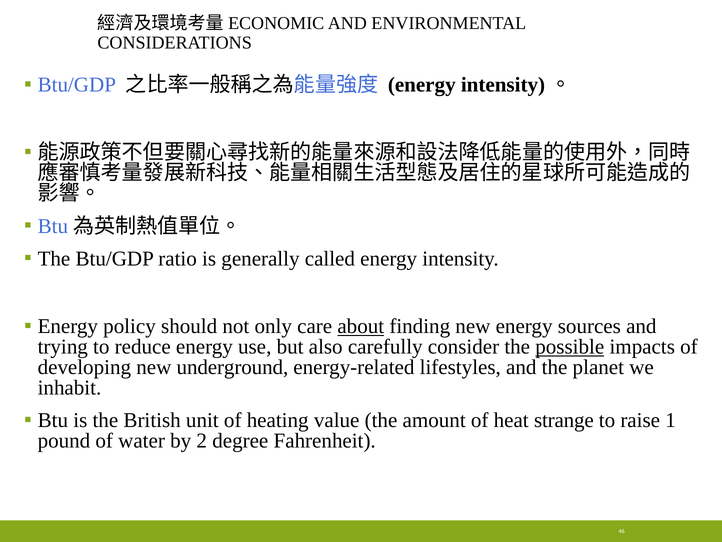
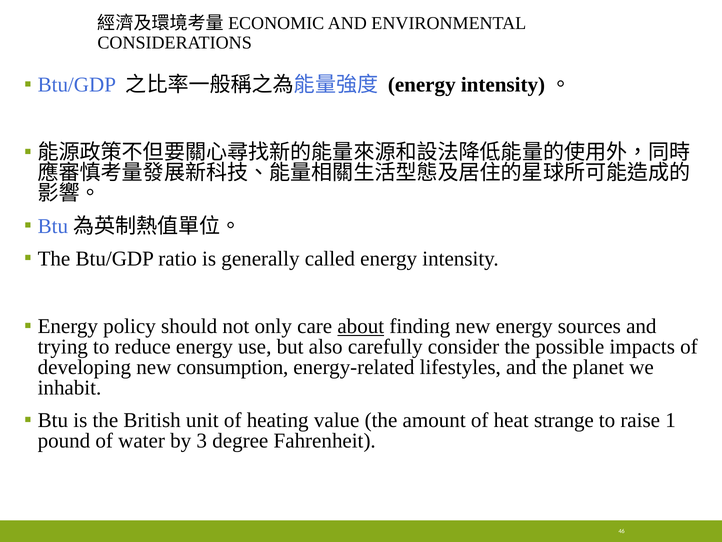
possible underline: present -> none (570, 347)
underground: underground -> consumption (232, 367)
2: 2 -> 3 (202, 441)
